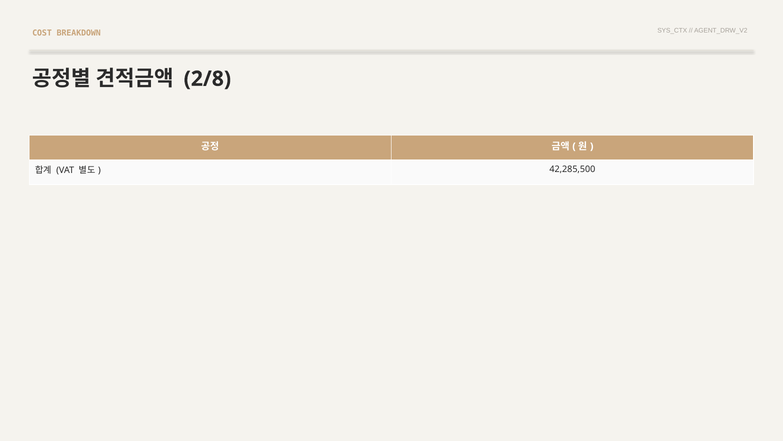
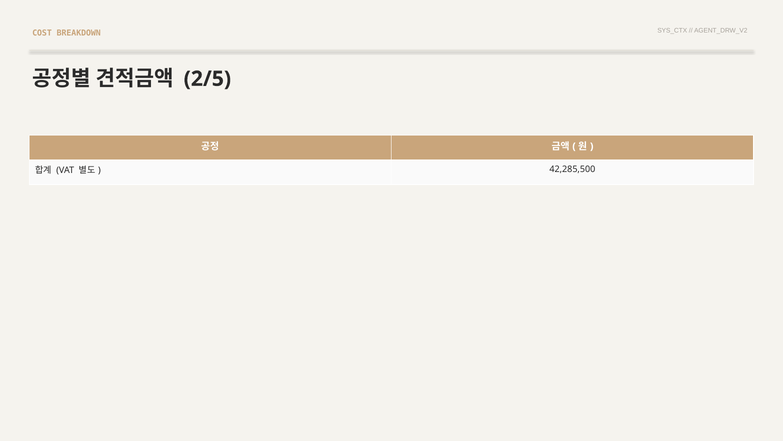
2/8: 2/8 -> 2/5 (207, 79)
